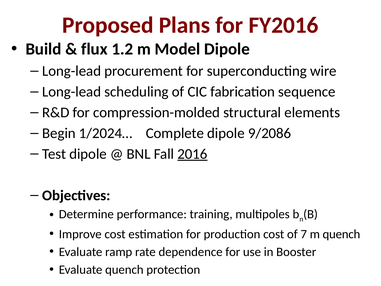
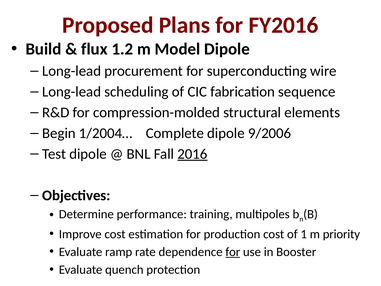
1/2024…: 1/2024… -> 1/2004… (106, 133)
9/2086: 9/2086 -> 9/2006 (270, 133)
7: 7 -> 1 (304, 234)
m quench: quench -> priority (341, 234)
for underline: none -> present (233, 252)
